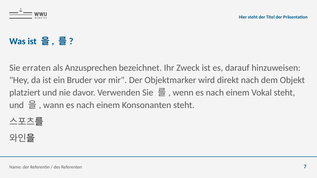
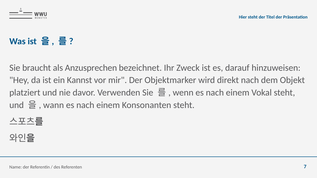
erraten: erraten -> braucht (37, 68)
Bruder: Bruder -> Kannst (79, 80)
